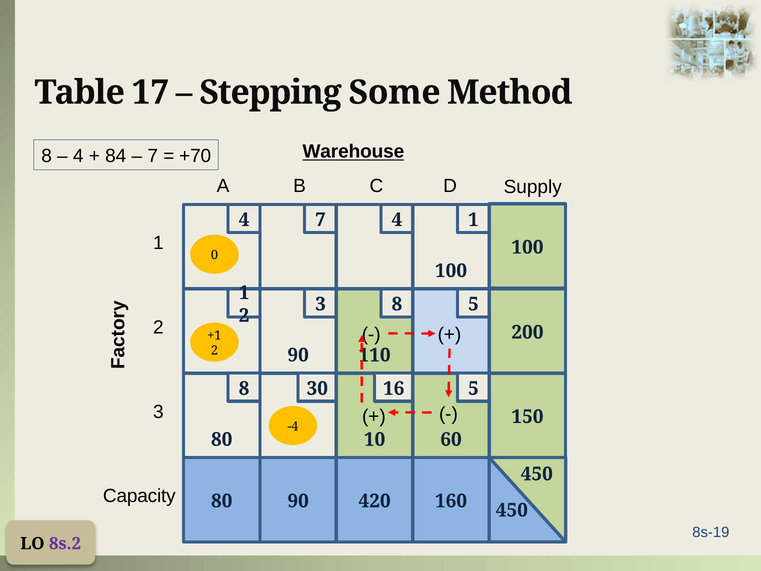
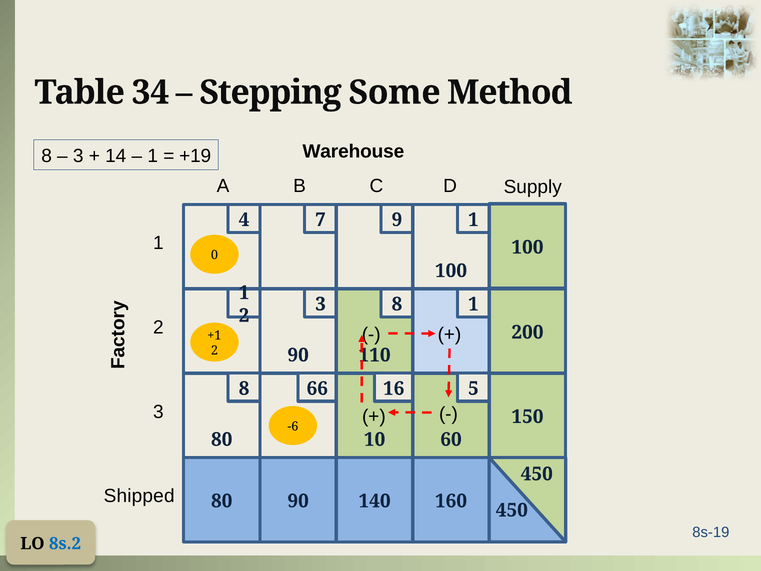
17: 17 -> 34 (150, 92)
Warehouse underline: present -> none (353, 152)
4: 4 -> 3 (78, 156)
84: 84 -> 14 (116, 156)
7: 7 -> 1 (153, 156)
+70: +70 -> +19 (195, 156)
7 4: 4 -> 9 (397, 220)
8 5: 5 -> 1 (473, 304)
30: 30 -> 66 (317, 388)
-4: -4 -> -6 (293, 426)
Capacity: Capacity -> Shipped (139, 496)
420: 420 -> 140 (375, 501)
8s.2 colour: purple -> blue (65, 543)
